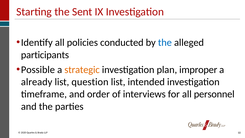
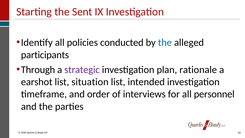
Possible: Possible -> Through (38, 70)
strategic colour: orange -> purple (82, 70)
improper: improper -> rationale (198, 70)
already: already -> earshot (37, 82)
question: question -> situation (90, 82)
